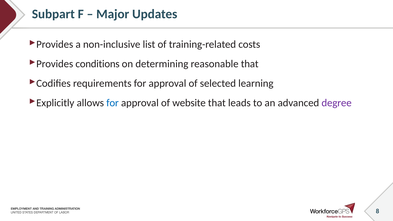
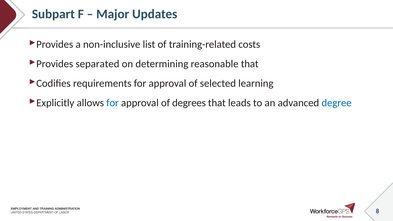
conditions: conditions -> separated (97, 64)
website: website -> degrees (189, 103)
degree colour: purple -> blue (337, 103)
